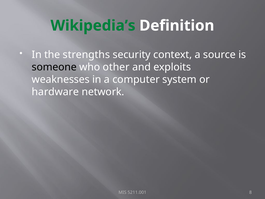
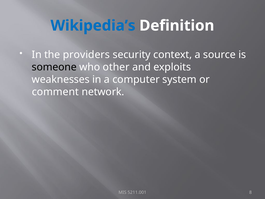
Wikipedia’s colour: green -> blue (93, 26)
strengths: strengths -> providers (86, 55)
hardware: hardware -> comment (55, 92)
